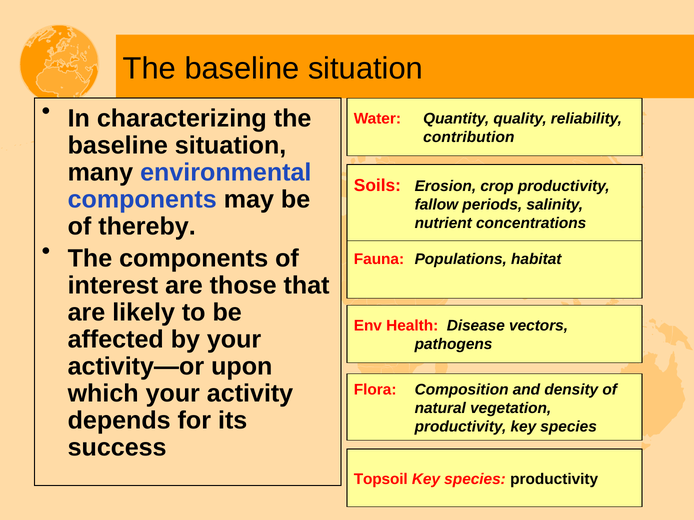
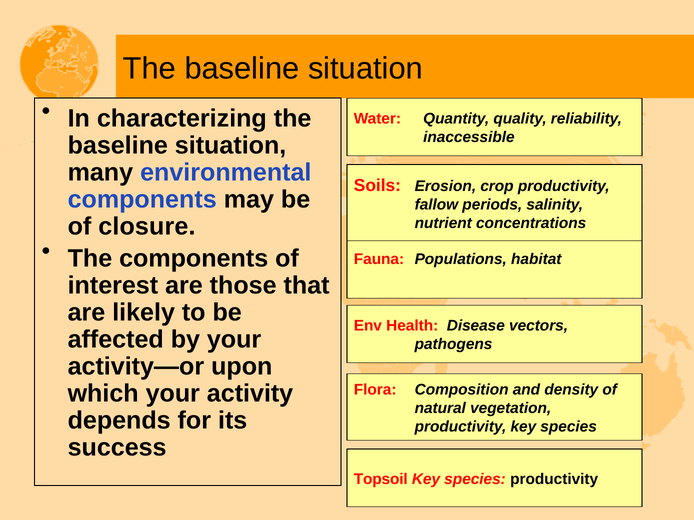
contribution: contribution -> inaccessible (469, 137)
thereby: thereby -> closure (147, 227)
